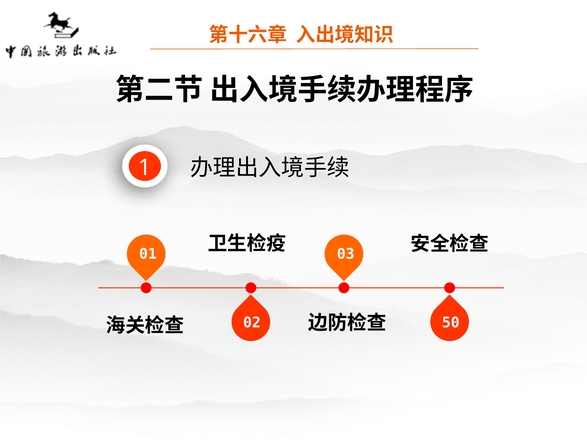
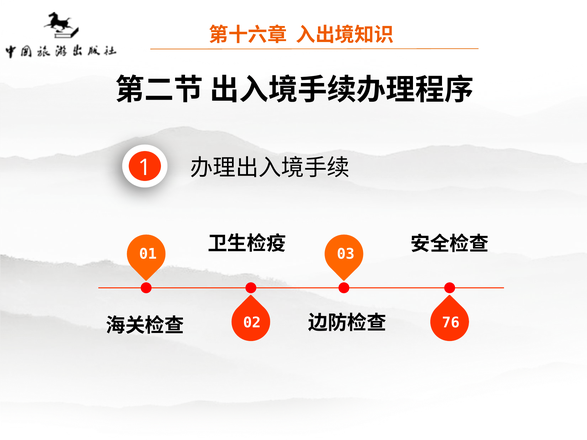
50: 50 -> 76 (451, 323)
